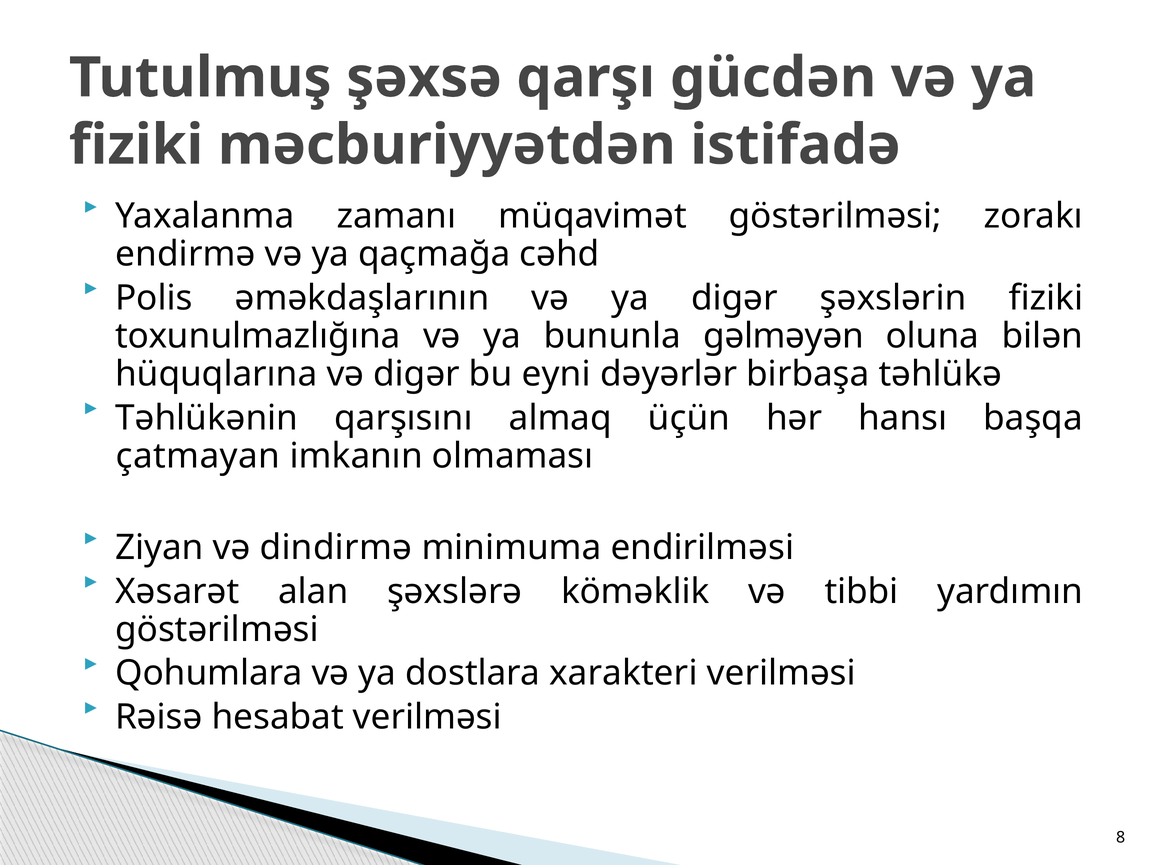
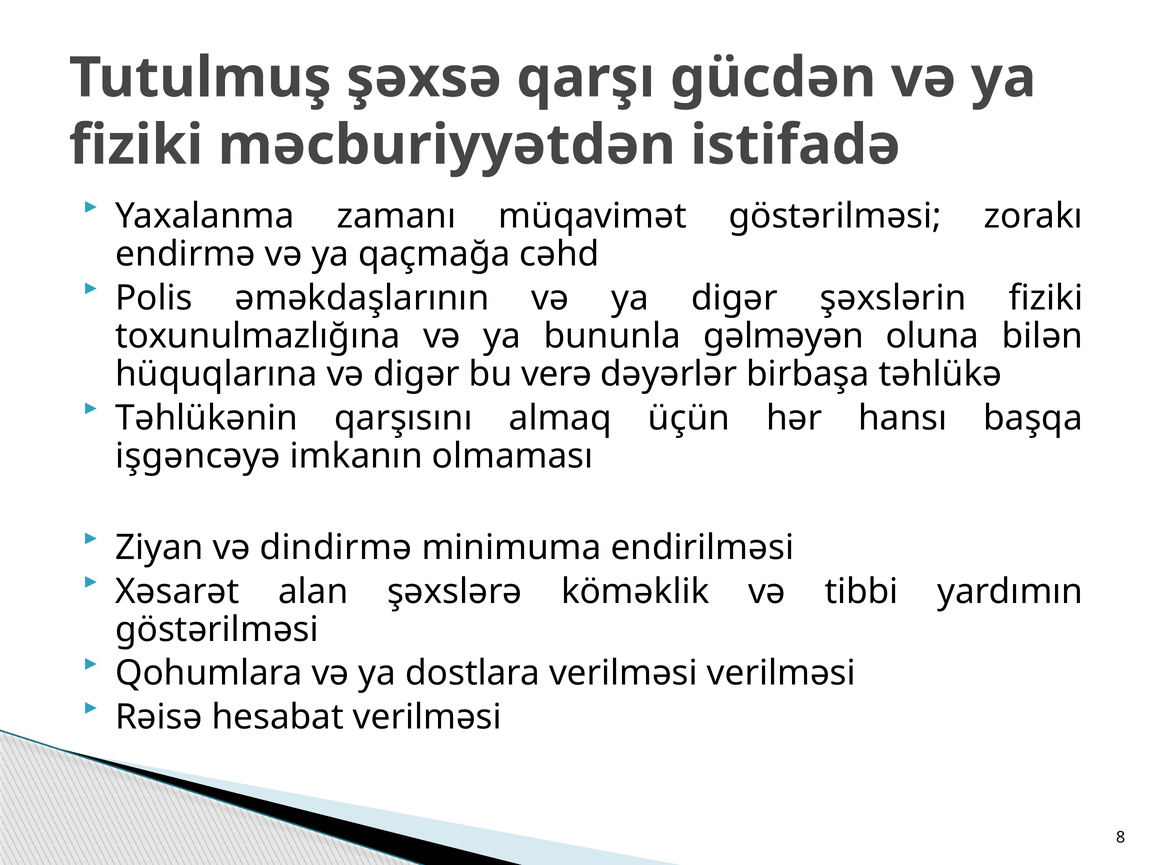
eyni: eyni -> verə (557, 374)
çatmayan: çatmayan -> işgəncəyə (198, 456)
dostlara xarakteri: xarakteri -> verilməsi (623, 673)
